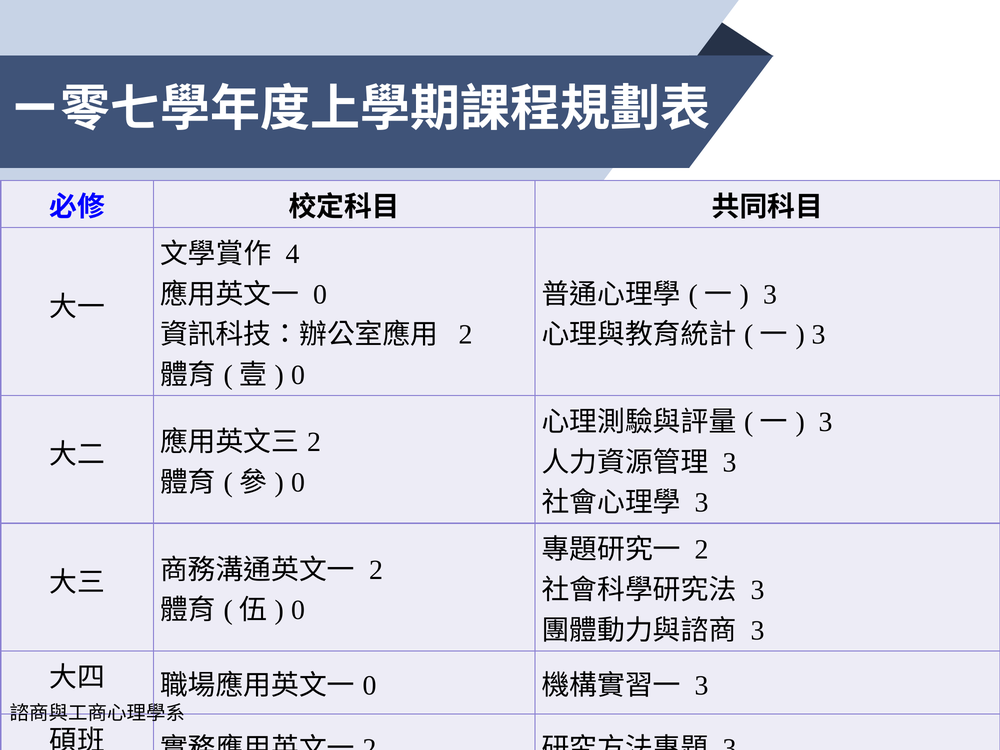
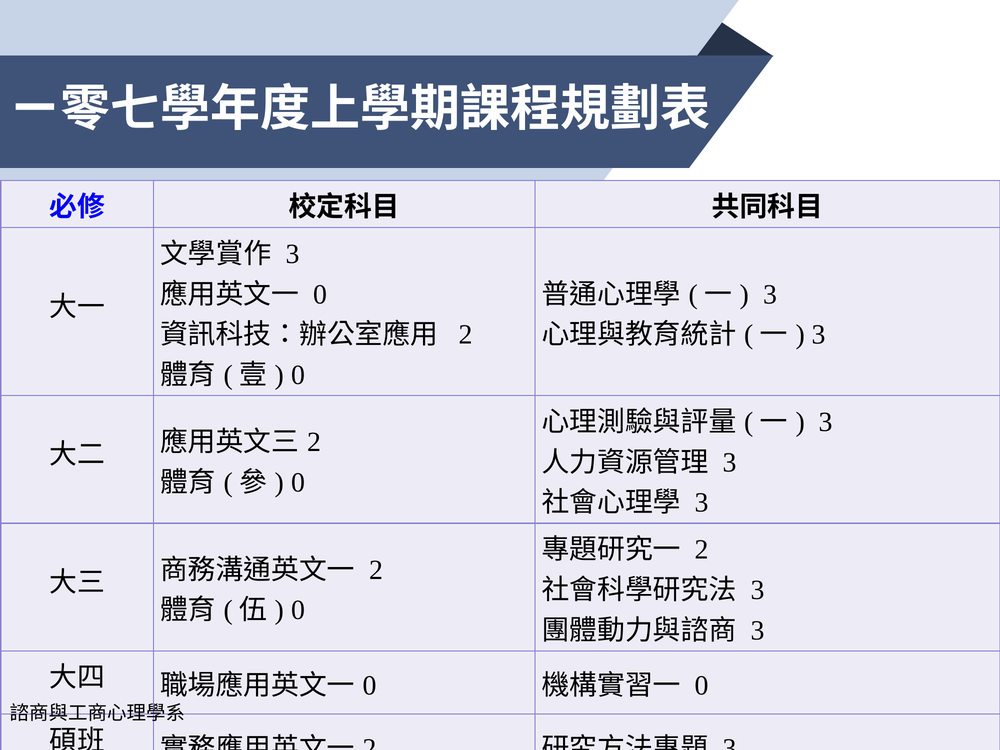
4: 4 -> 3 (293, 254)
3: 3 -> 0 (702, 685)
